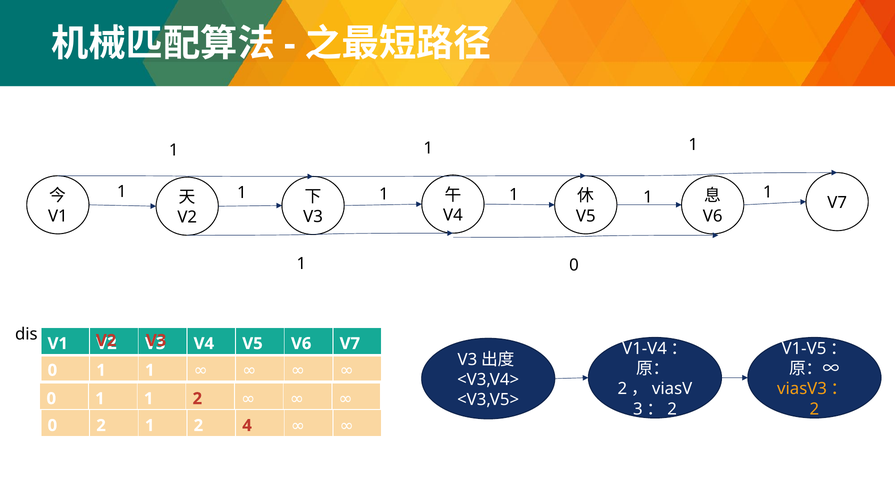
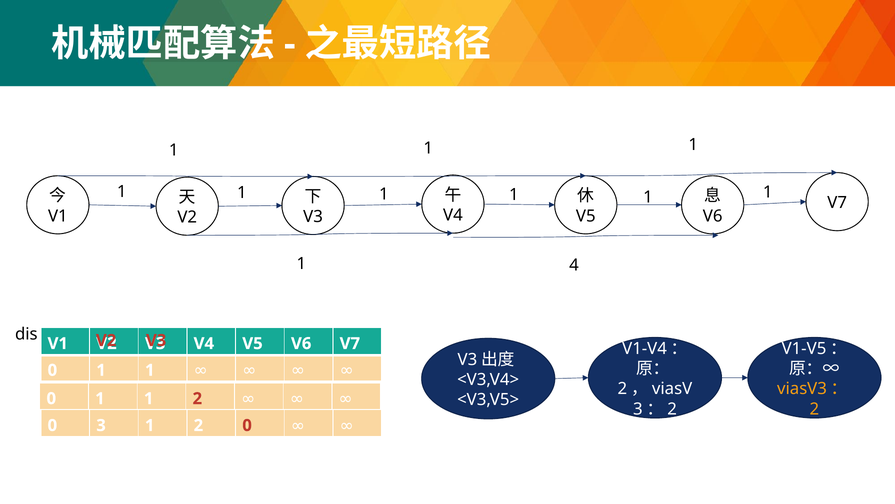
1 0: 0 -> 4 (574, 265)
0 2: 2 -> 3 (101, 425)
2 4: 4 -> 0 (247, 425)
